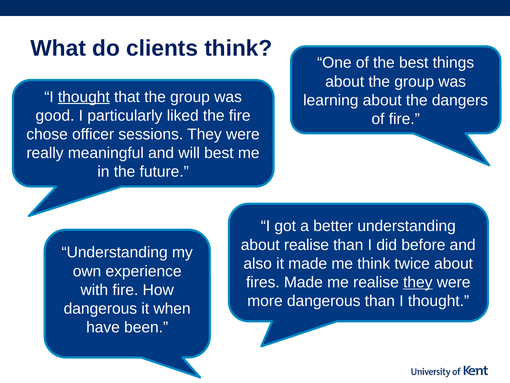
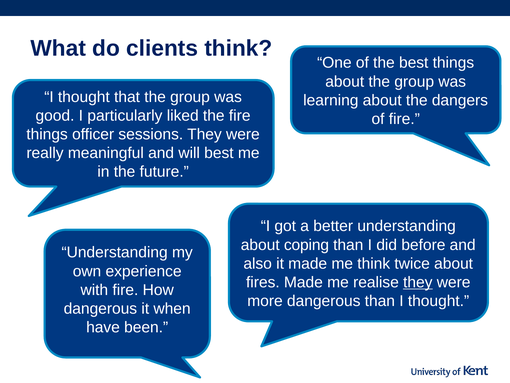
thought underline: present -> none (84, 97)
chose: chose -> things (47, 134)
about realise: realise -> coping (306, 245)
